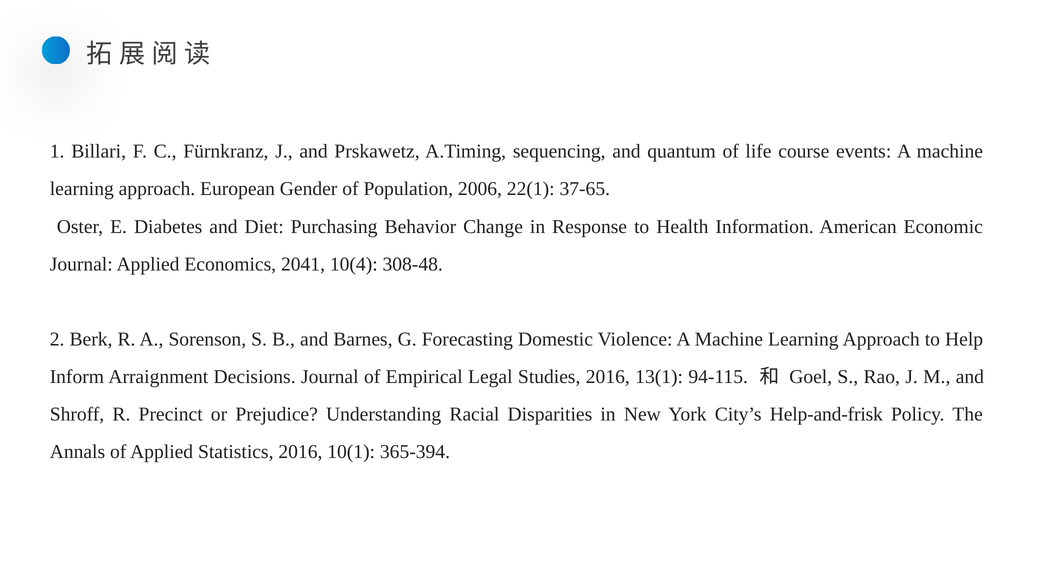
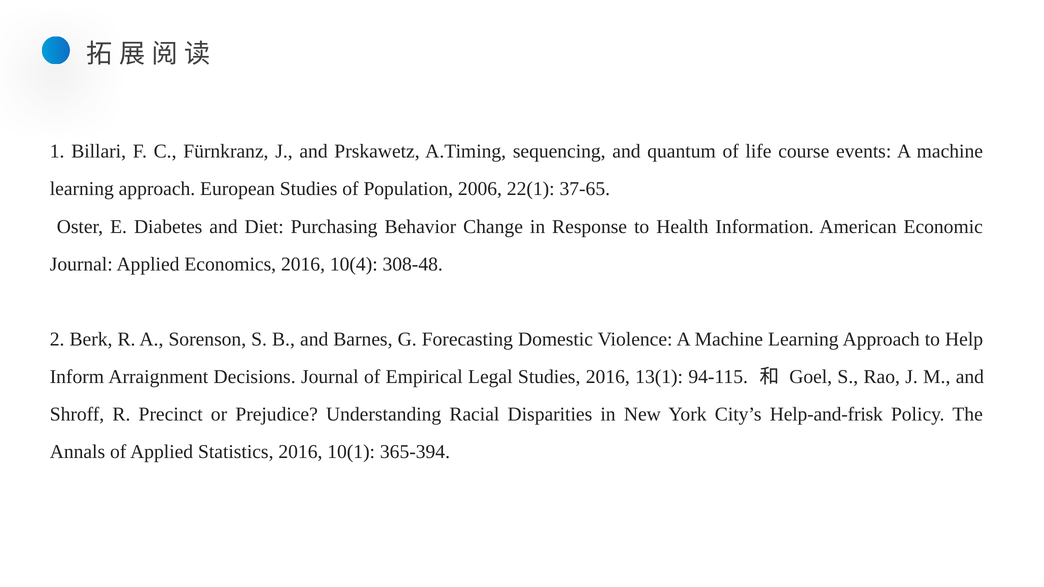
European Gender: Gender -> Studies (309, 189)
Economics 2041: 2041 -> 2016 (303, 264)
